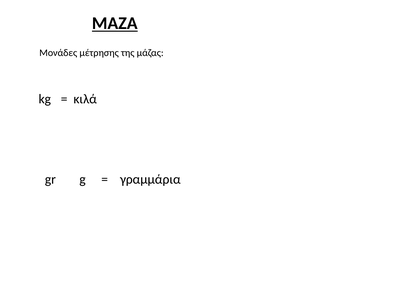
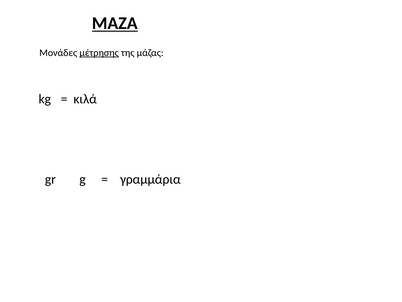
μέτρησης underline: none -> present (99, 53)
